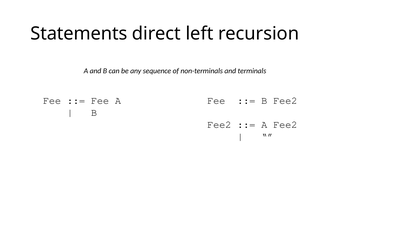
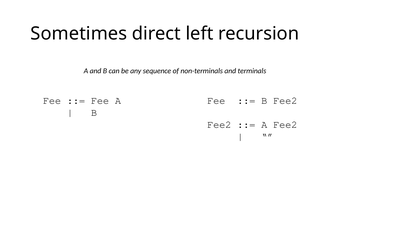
Statements: Statements -> Sometimes (79, 34)
